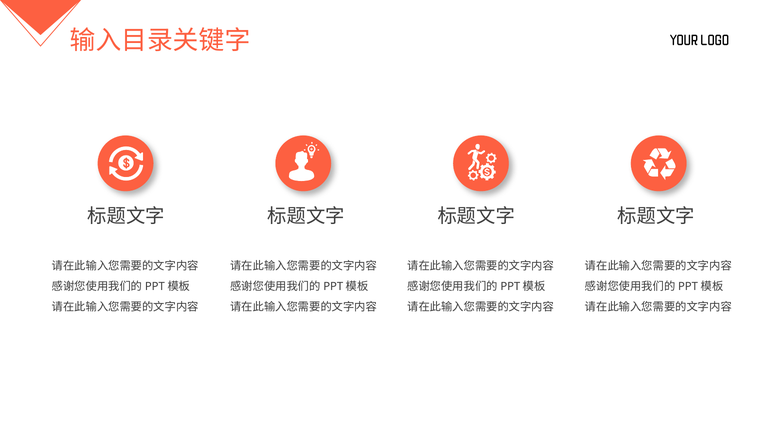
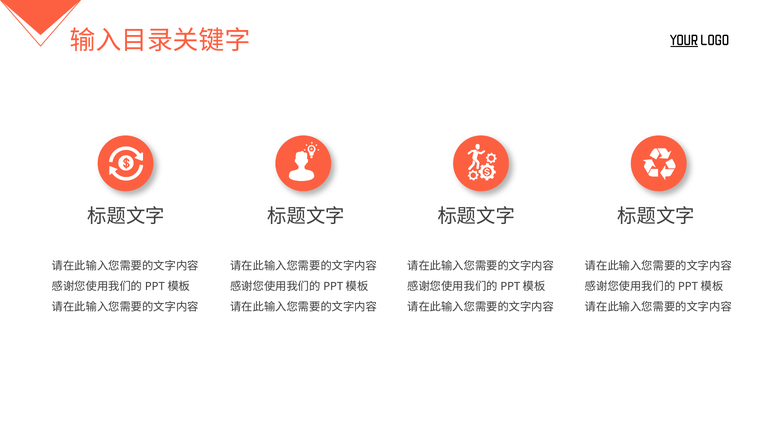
YOUR underline: none -> present (684, 40)
